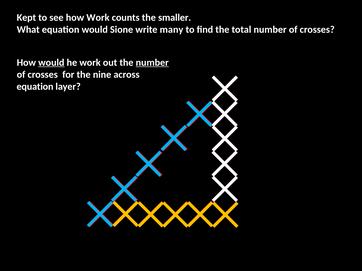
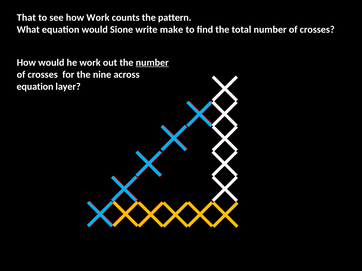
Kept: Kept -> That (26, 18)
smaller: smaller -> pattern (175, 18)
many: many -> make (171, 30)
would underline: present -> none (51, 63)
